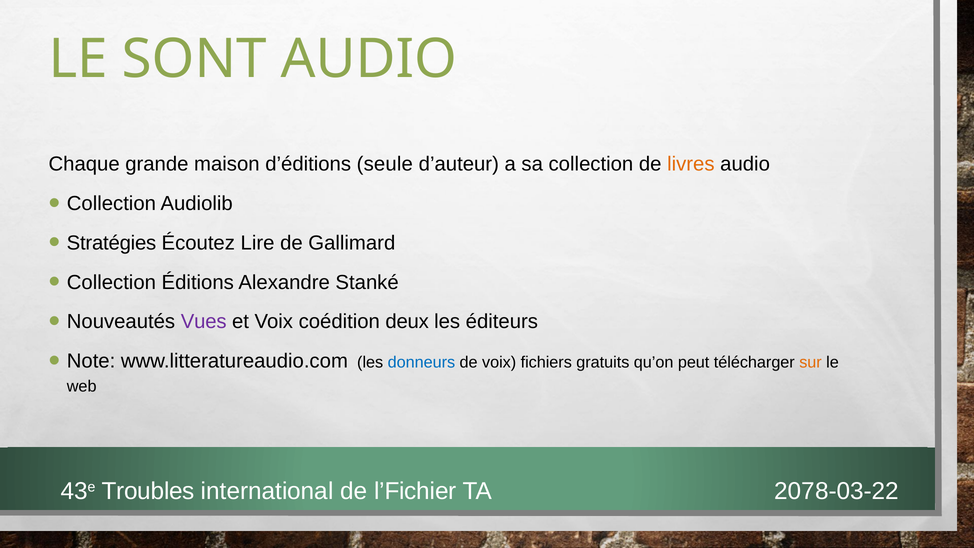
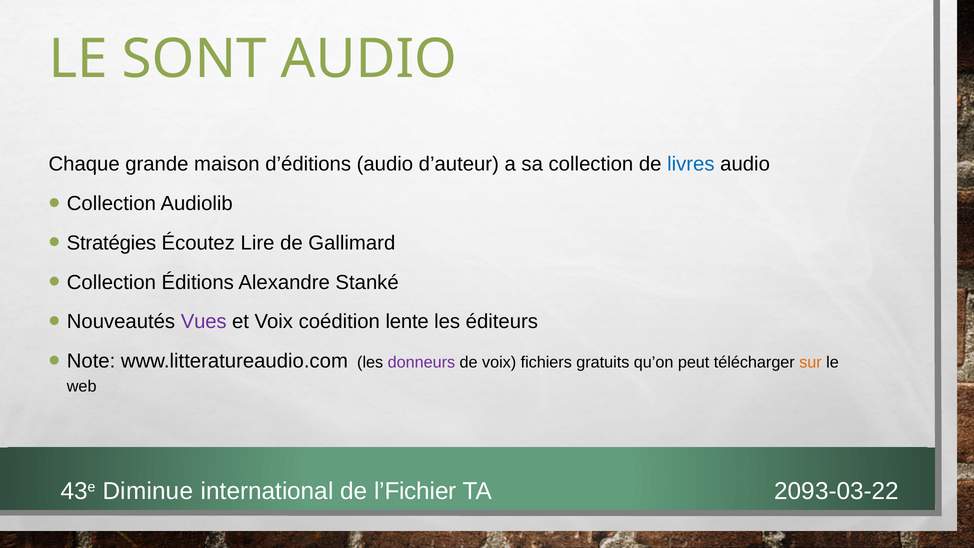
d’éditions seule: seule -> audio (385, 164)
livres colour: orange -> blue (691, 164)
deux: deux -> lente (407, 322)
donneurs colour: blue -> purple (421, 362)
Troubles: Troubles -> Diminue (148, 491)
2078-03-22: 2078-03-22 -> 2093-03-22 (837, 491)
